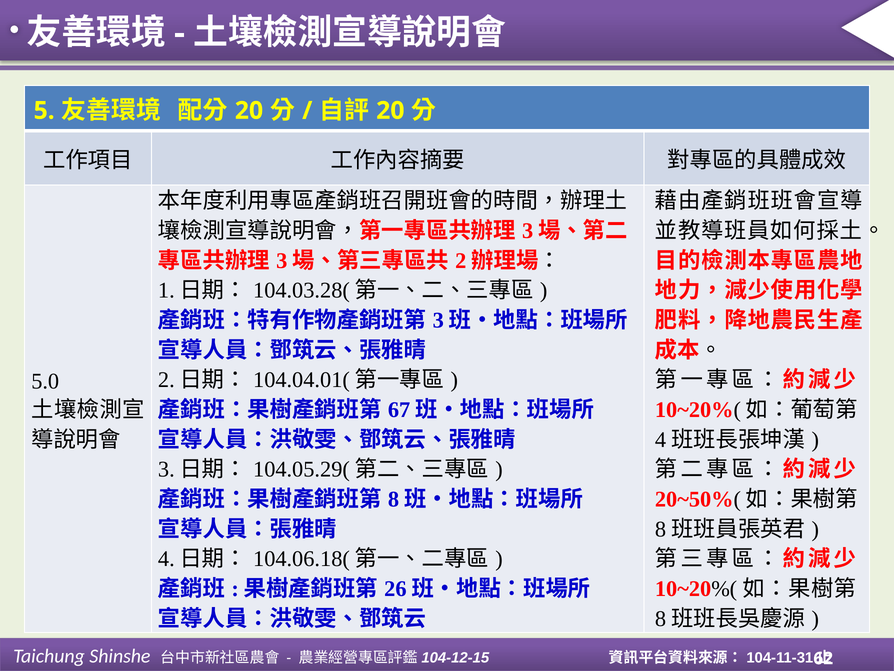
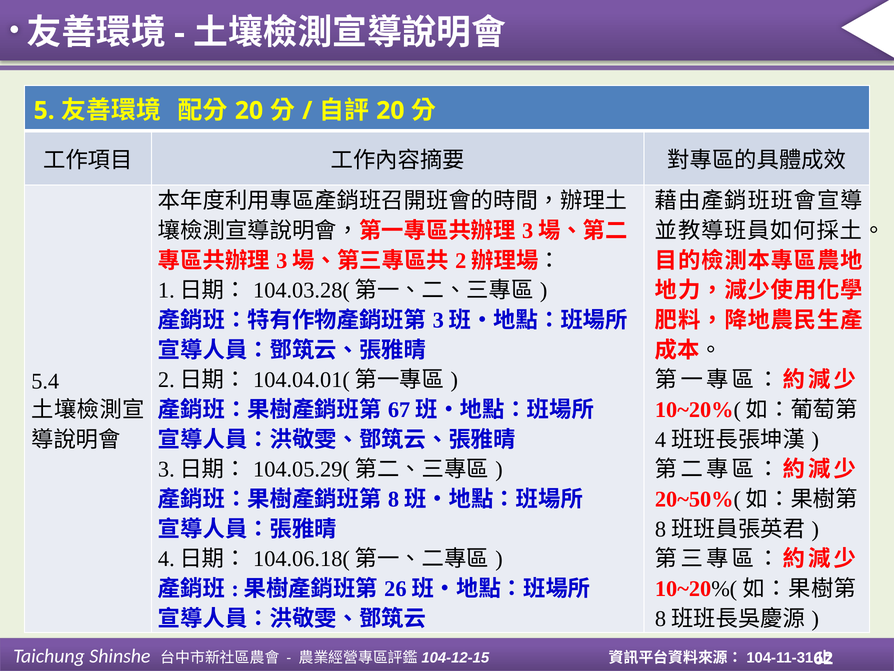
5.0: 5.0 -> 5.4 (45, 381)
